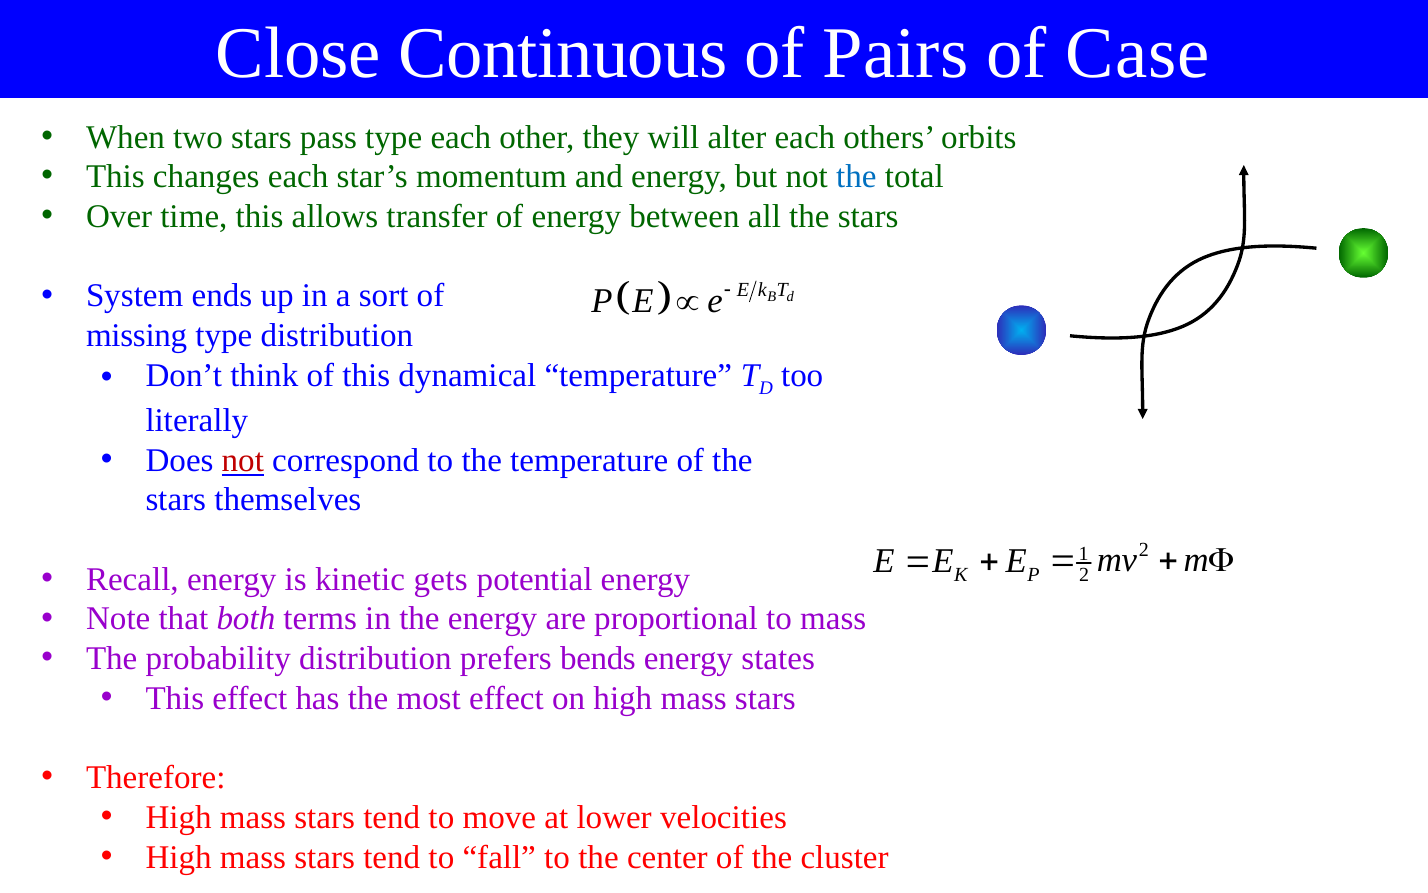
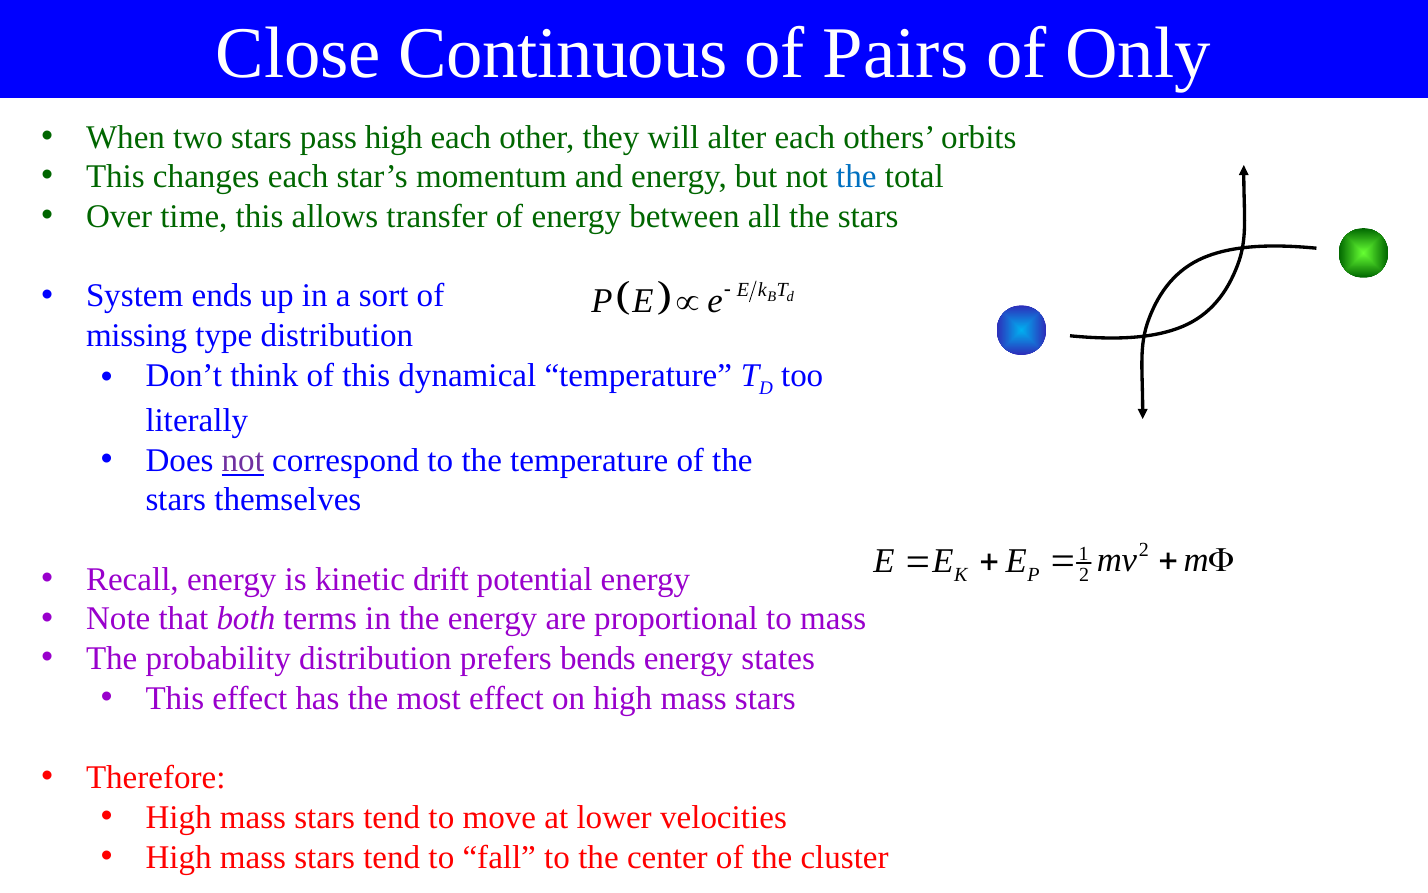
Case: Case -> Only (1138, 54)
pass type: type -> high (394, 137)
not colour: red -> purple (243, 460)
gets: gets -> drift (441, 579)
